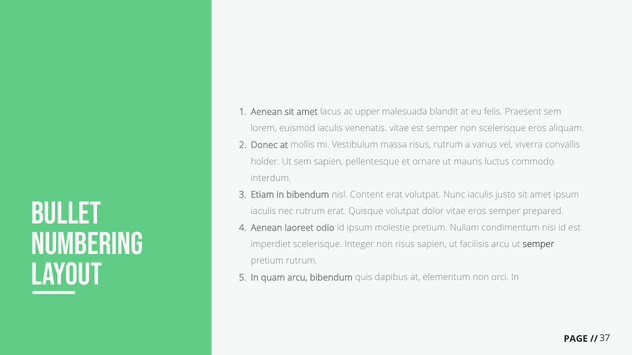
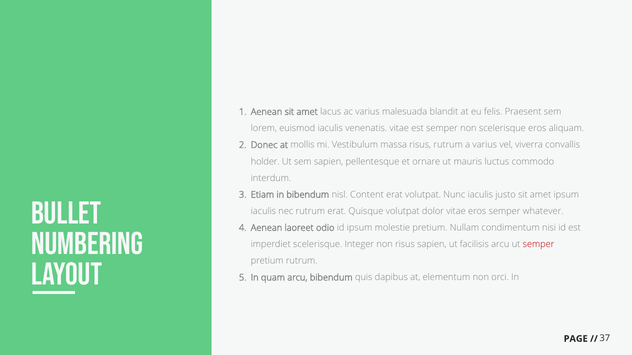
ac upper: upper -> varius (367, 112)
prepared: prepared -> whatever (543, 211)
semper colour: black -> red (539, 245)
